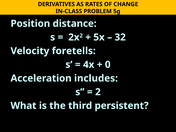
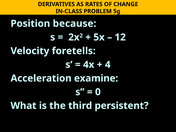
distance: distance -> because (75, 24)
32: 32 -> 12 (120, 37)
0: 0 -> 4 (108, 65)
includes: includes -> examine (96, 78)
2: 2 -> 0 (98, 92)
